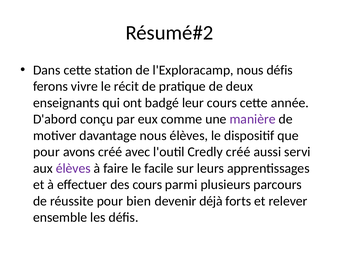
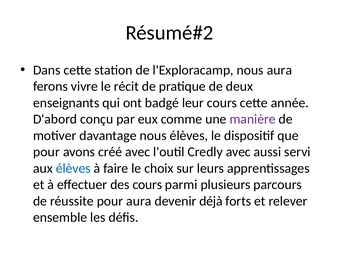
nous défis: défis -> aura (279, 70)
Credly créé: créé -> avec (238, 152)
élèves colour: purple -> blue (73, 169)
facile: facile -> choix (159, 169)
pour bien: bien -> aura (139, 201)
